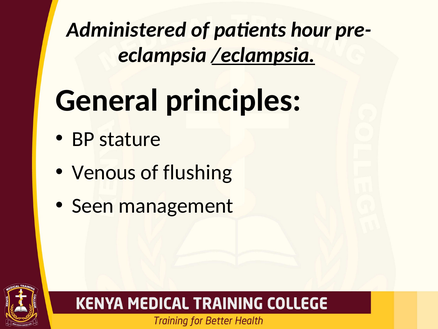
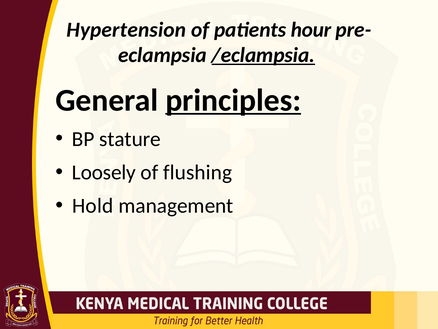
Administered: Administered -> Hypertension (126, 30)
principles underline: none -> present (233, 100)
Venous: Venous -> Loosely (104, 172)
Seen: Seen -> Hold (93, 206)
